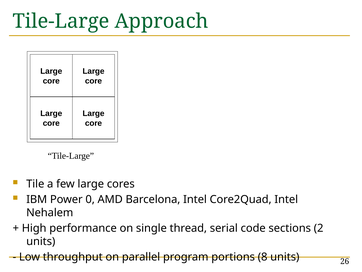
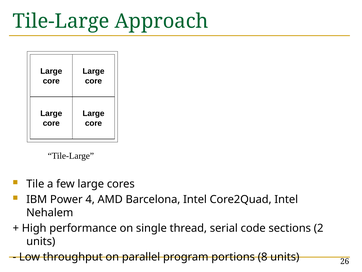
0: 0 -> 4 (90, 199)
